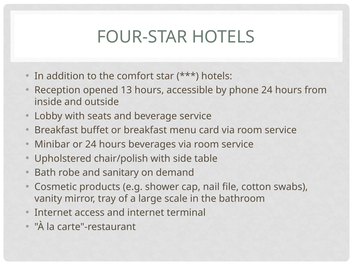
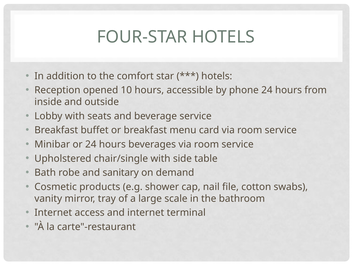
13: 13 -> 10 (126, 90)
chair/polish: chair/polish -> chair/single (121, 158)
